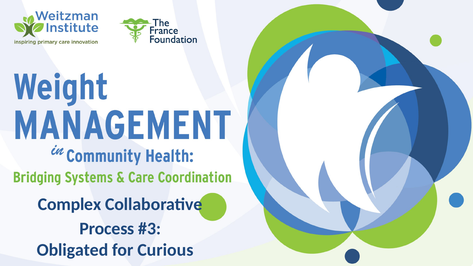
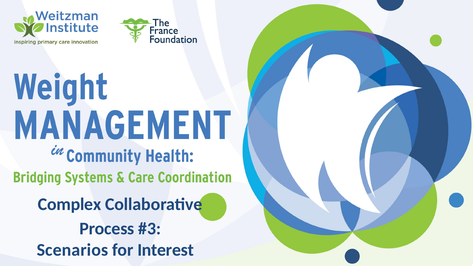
Obligated: Obligated -> Scenarios (72, 250)
Curious: Curious -> Interest (166, 250)
